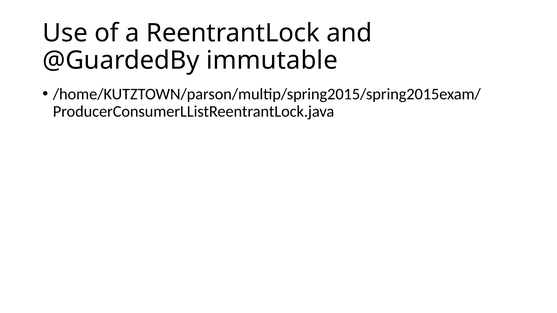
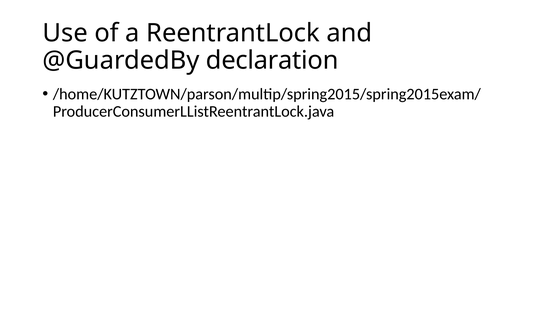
immutable: immutable -> declaration (272, 61)
